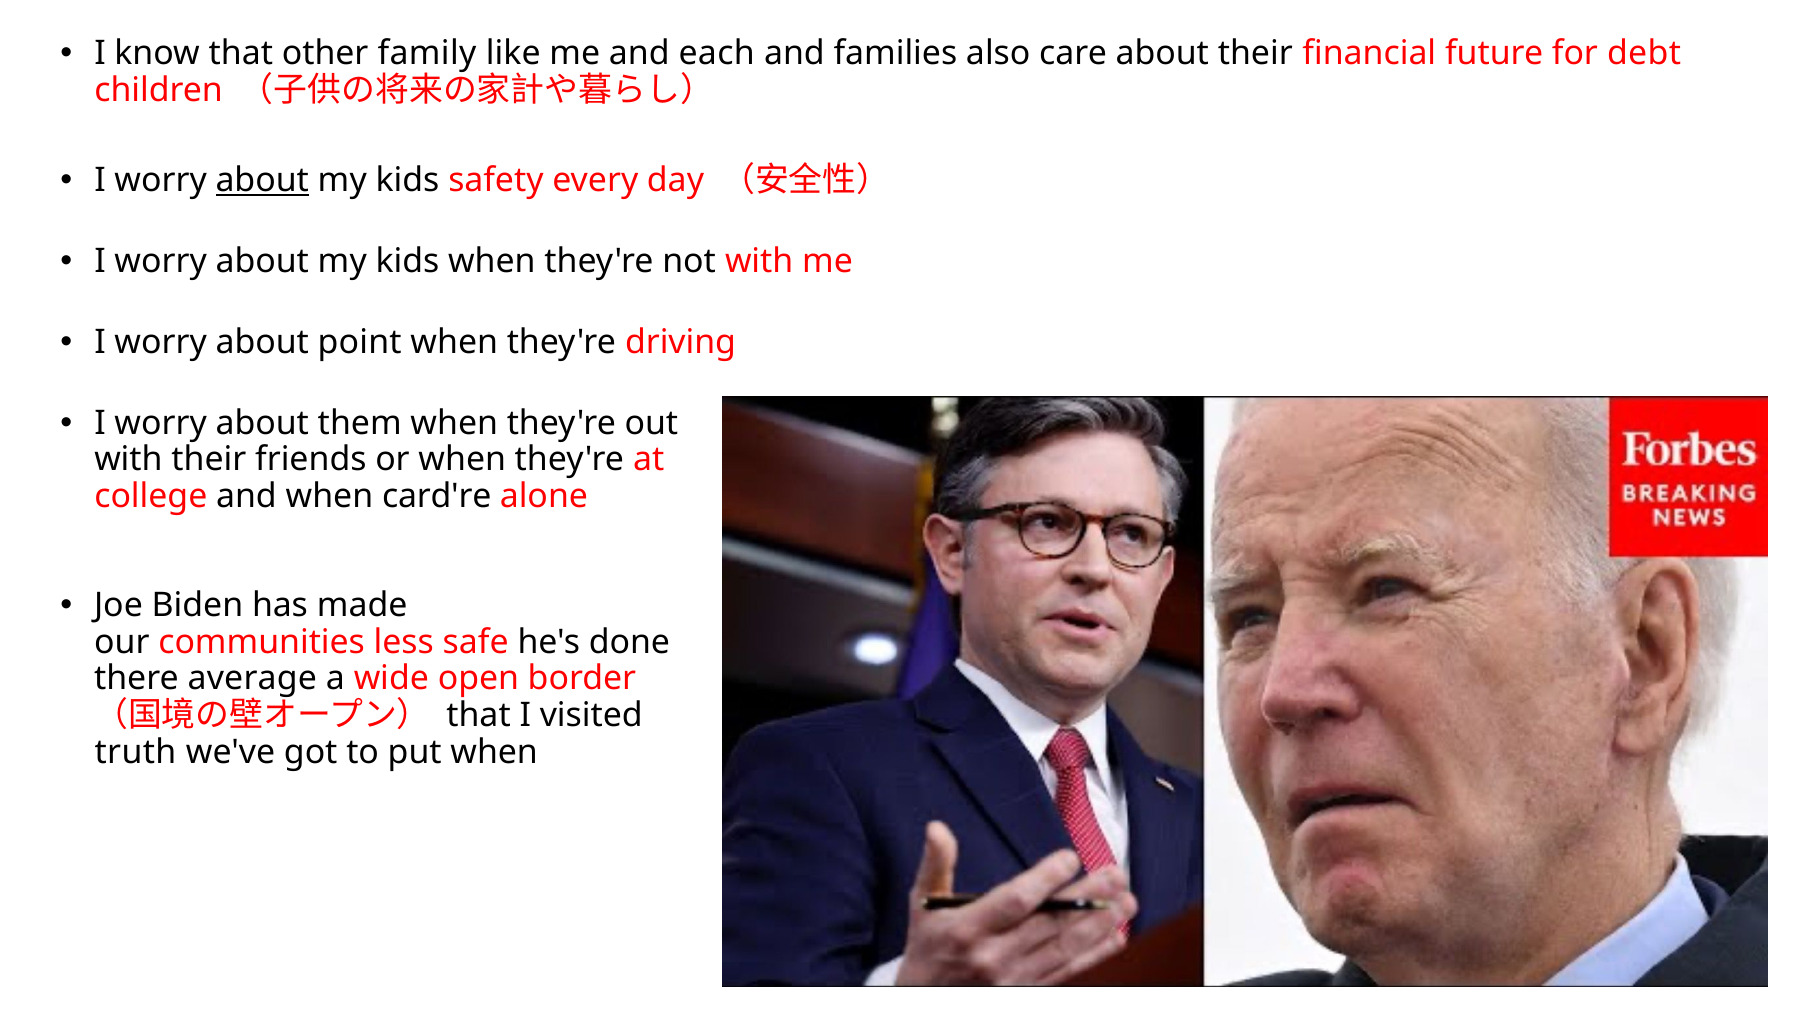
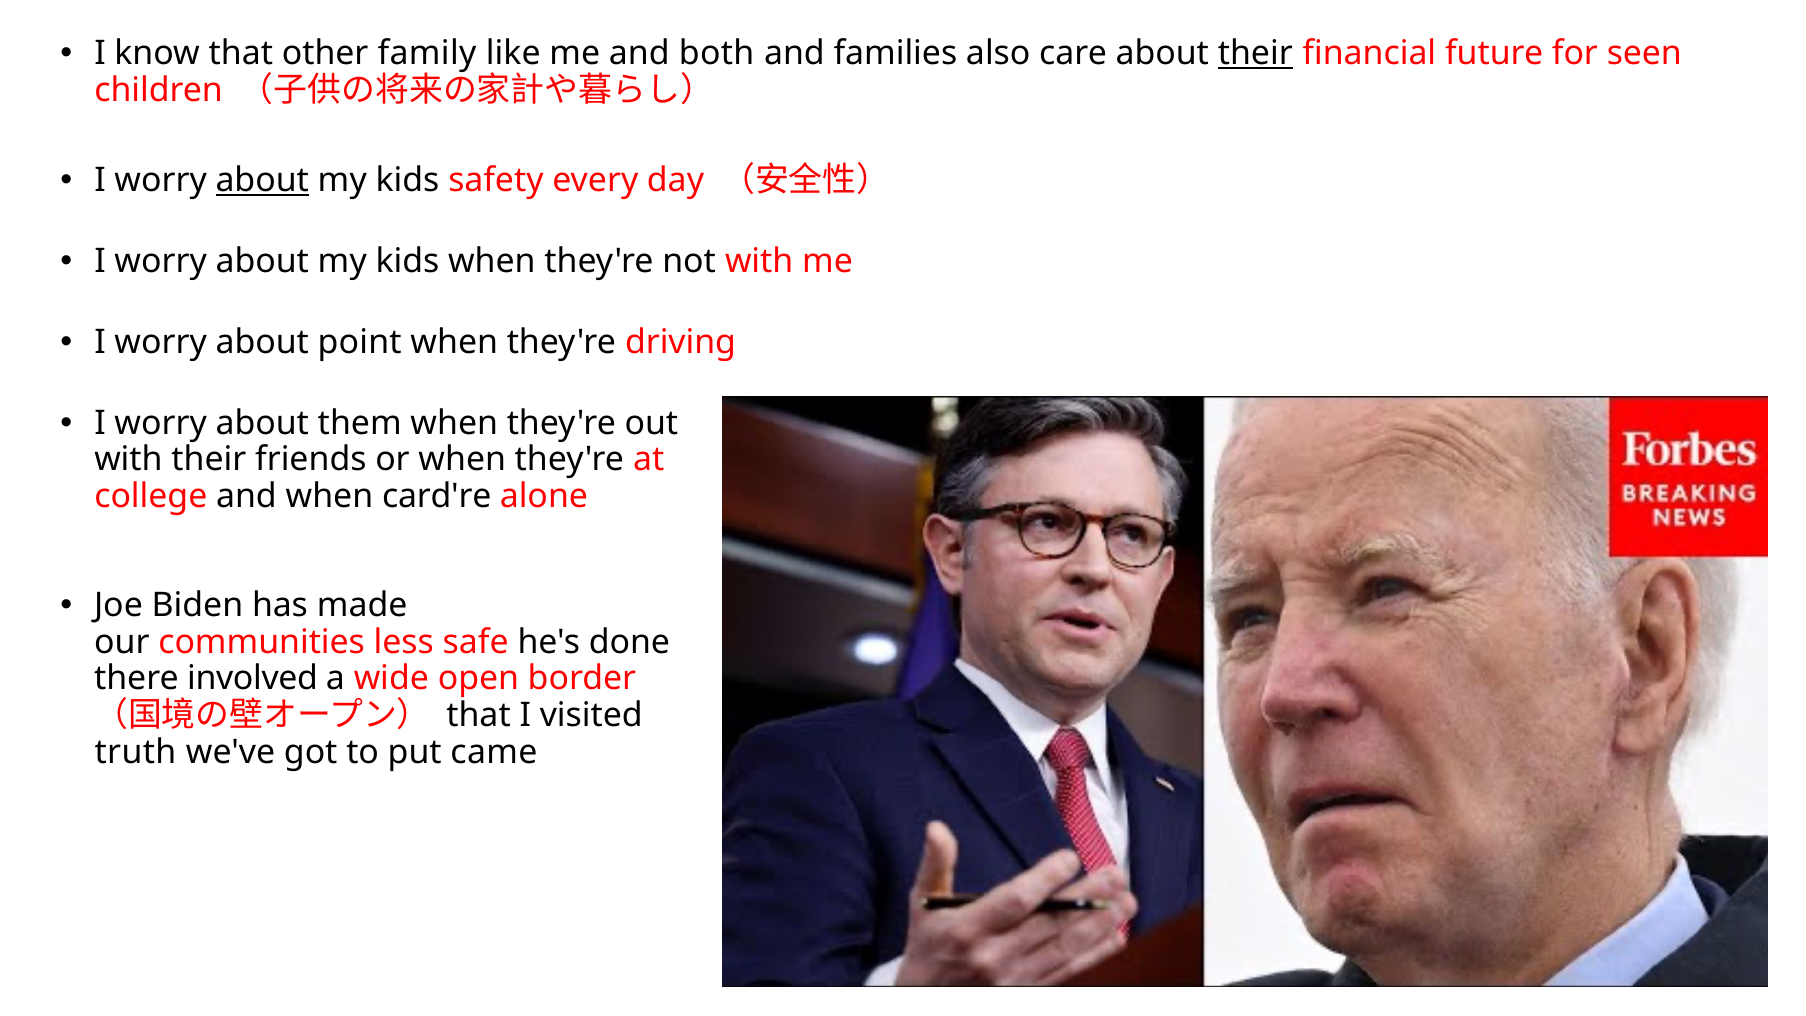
each: each -> both (717, 53)
their underline: none -> present (1255, 53)
debt: debt -> seen (1644, 53)
average: average -> involved (253, 679)
put when: when -> came (494, 752)
